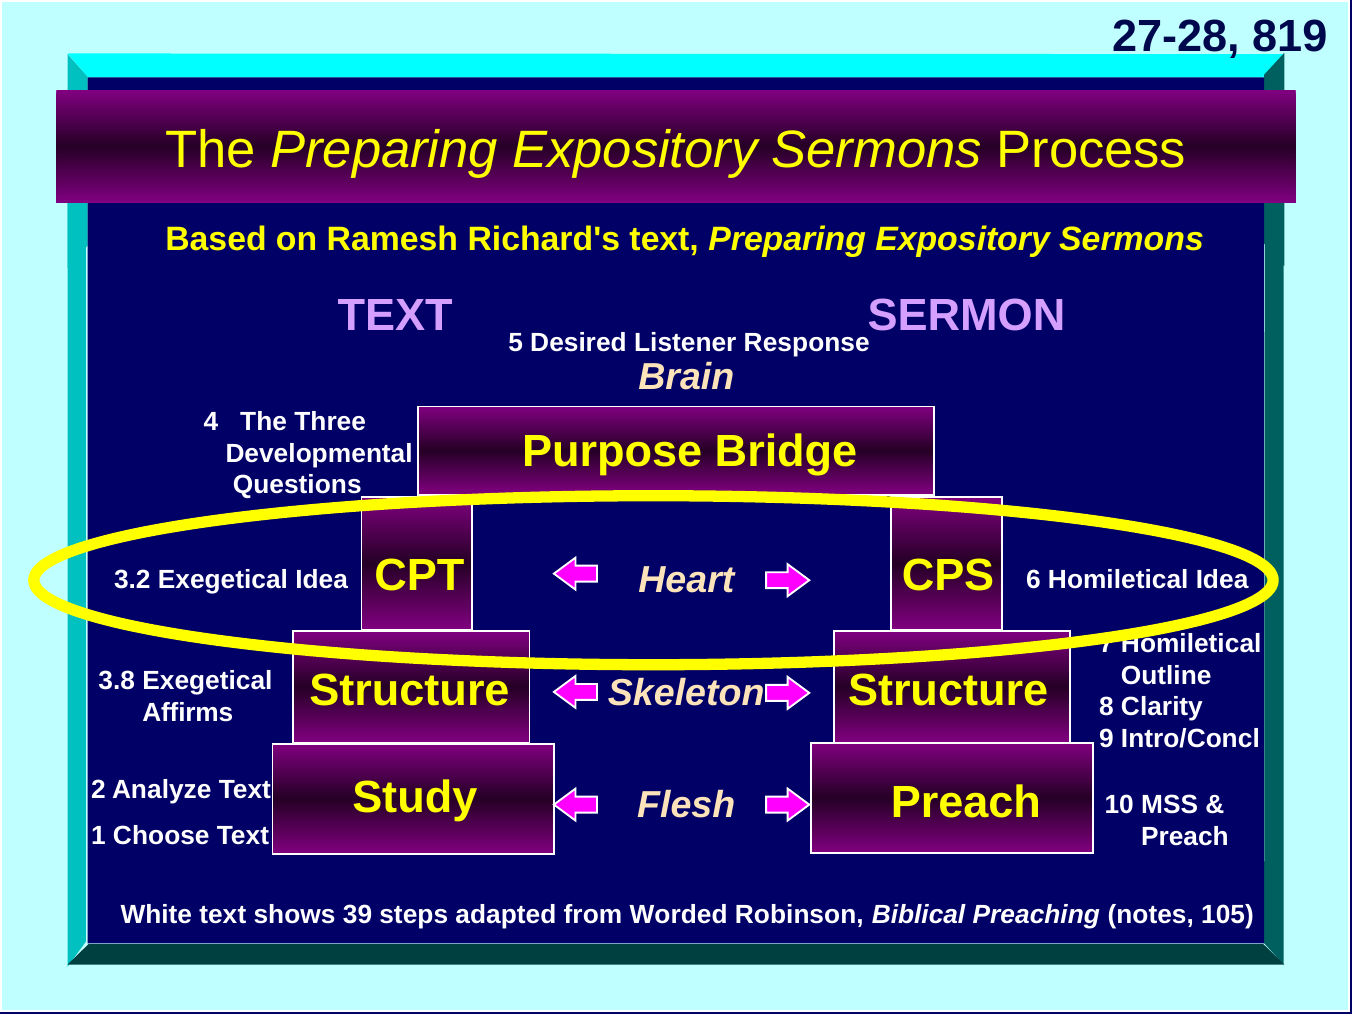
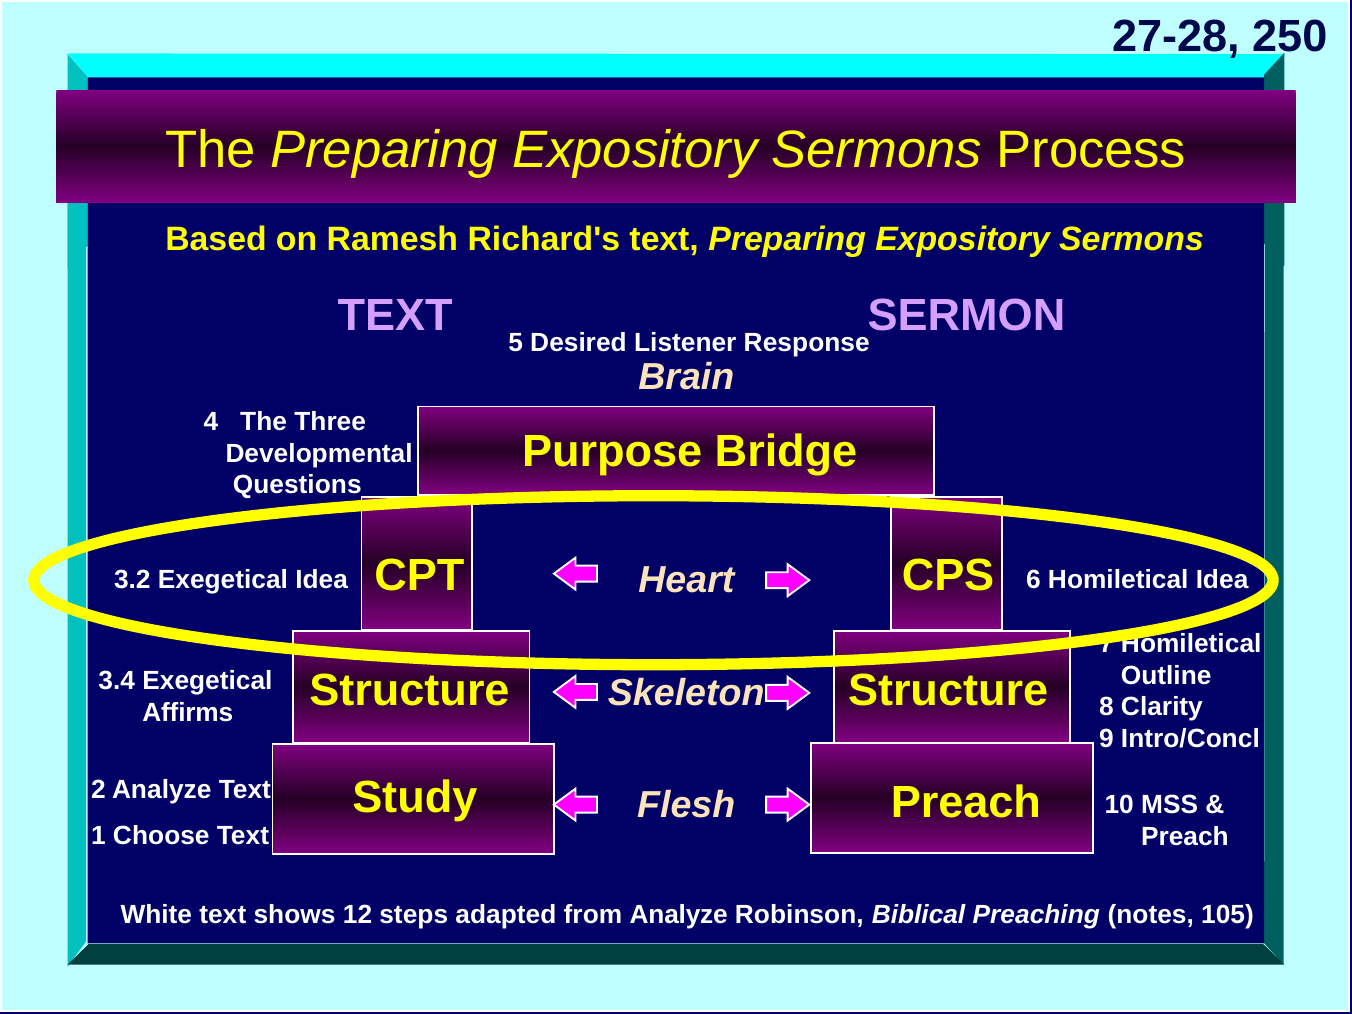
819: 819 -> 250 (1290, 37)
3.8: 3.8 -> 3.4 (117, 681)
39: 39 -> 12 (358, 914)
from Worded: Worded -> Analyze (679, 914)
